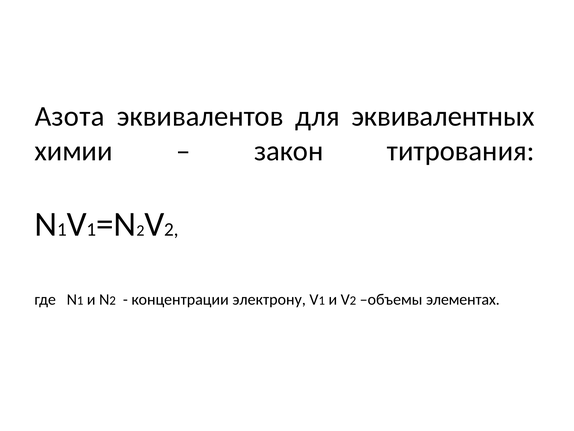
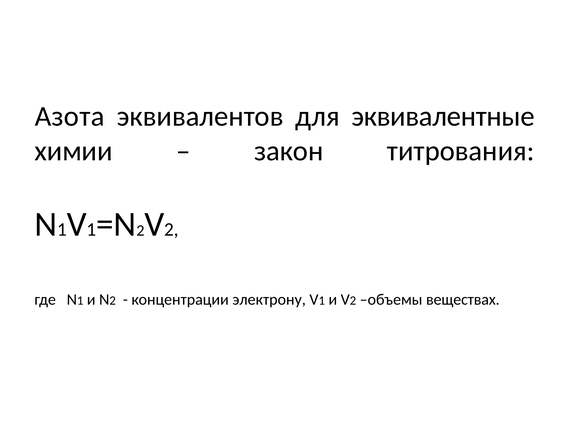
эквивалентных: эквивалентных -> эквивалентные (443, 116)
элементах: элементах -> веществах (463, 299)
